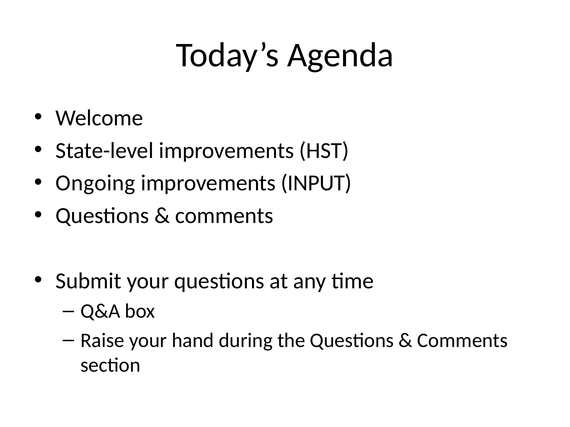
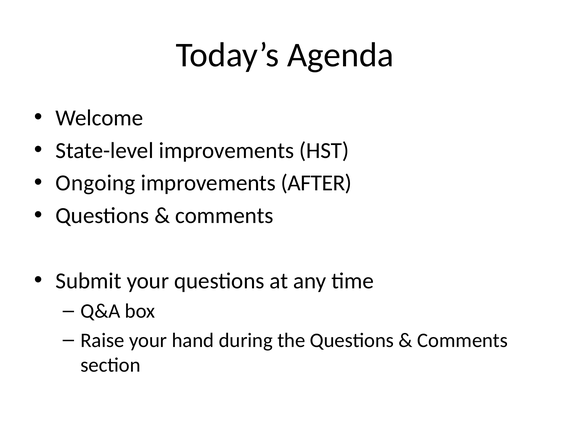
INPUT: INPUT -> AFTER (316, 183)
